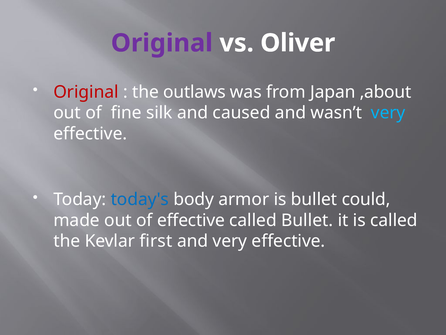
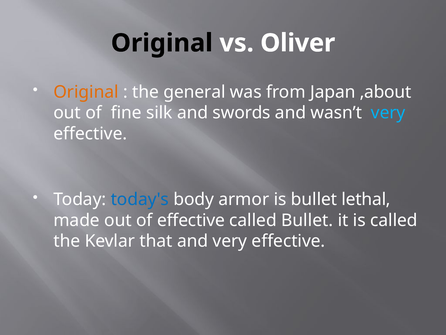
Original colour: purple -> black (162, 43)
Original colour: red -> orange (86, 92)
outlaws: outlaws -> general (194, 92)
caused: caused -> swords (242, 113)
could: could -> lethal (366, 199)
first: first -> that (156, 241)
